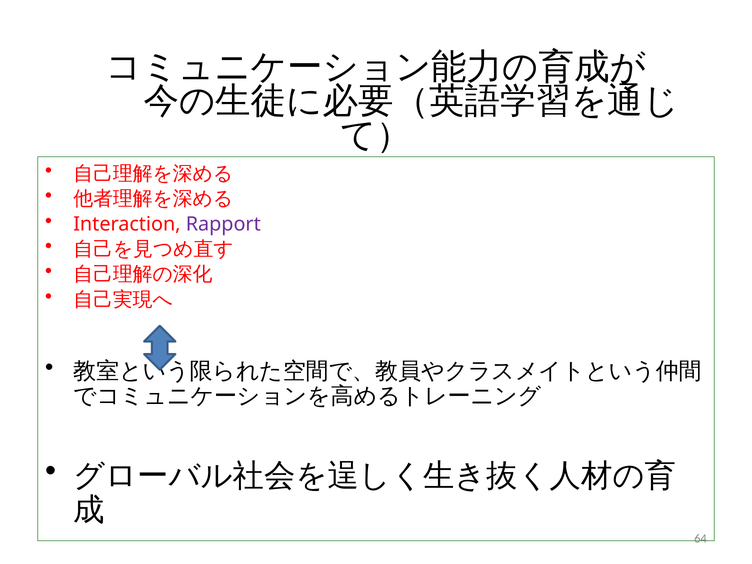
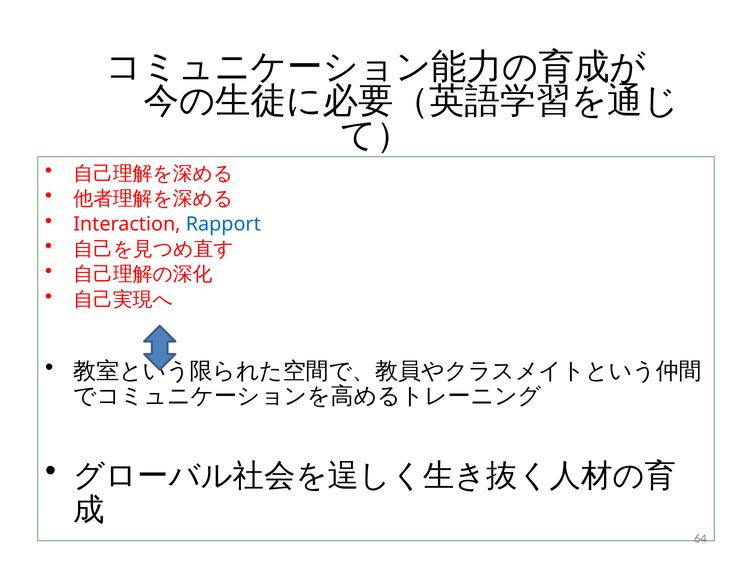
Rapport colour: purple -> blue (223, 224)
